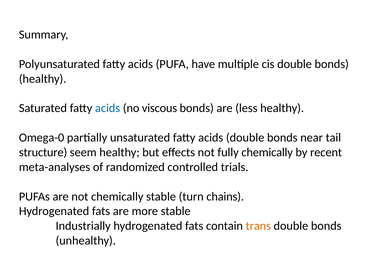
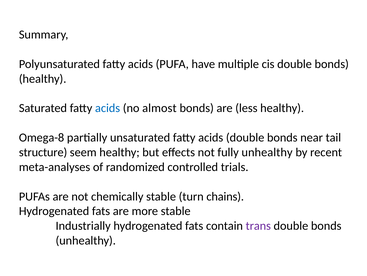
viscous: viscous -> almost (159, 108)
Omega-0: Omega-0 -> Omega-8 (42, 137)
fully chemically: chemically -> unhealthy (267, 152)
trans colour: orange -> purple (258, 225)
